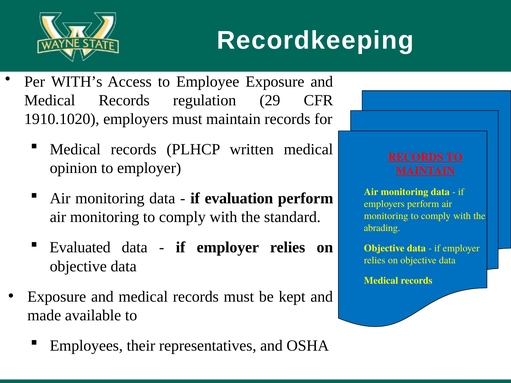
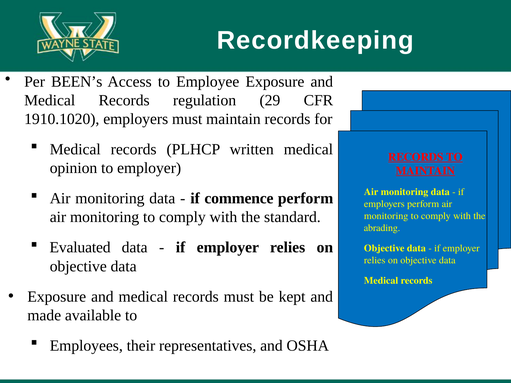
WITH’s: WITH’s -> BEEN’s (77, 82)
evaluation: evaluation -> commence (239, 199)
